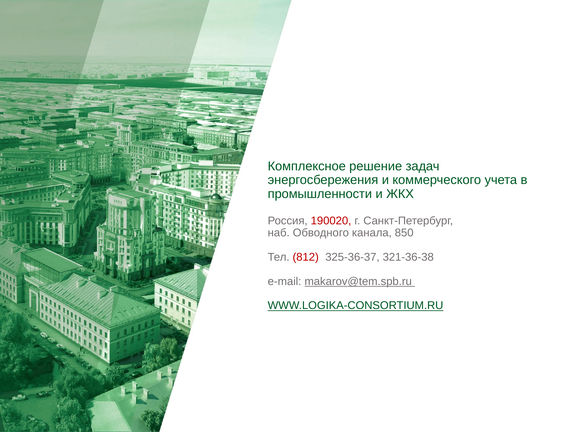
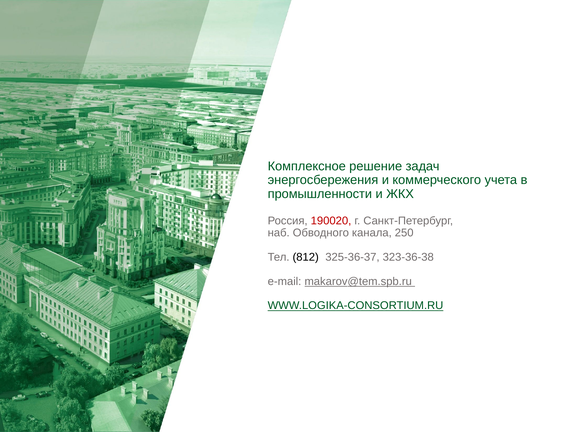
850: 850 -> 250 (404, 233)
812 colour: red -> black (306, 257)
321-36-38: 321-36-38 -> 323-36-38 (408, 257)
